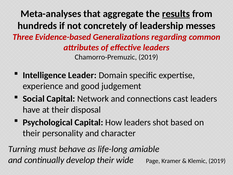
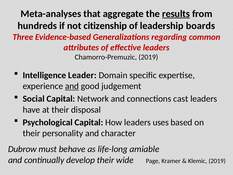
concretely: concretely -> citizenship (105, 26)
messes: messes -> boards (200, 26)
and underline: none -> present (72, 86)
shot: shot -> uses (161, 122)
Turning: Turning -> Dubrow (22, 149)
